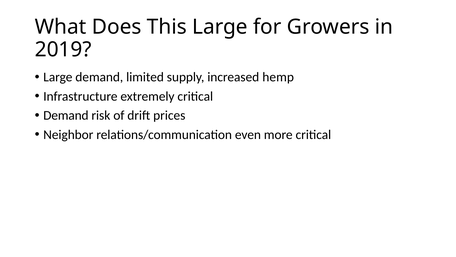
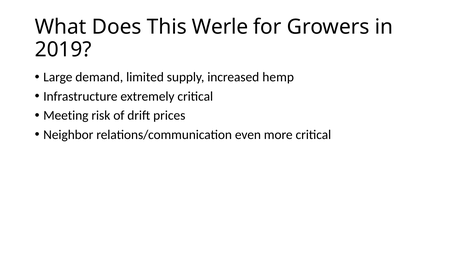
This Large: Large -> Werle (220, 27)
Demand: Demand -> Meeting (66, 115)
